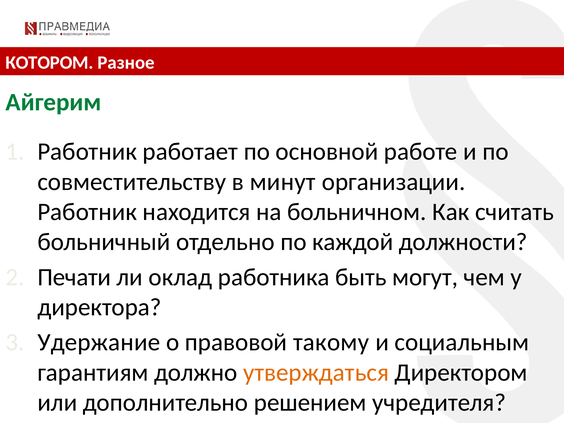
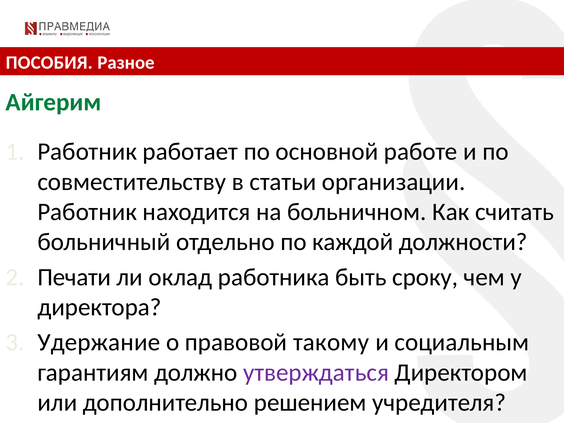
КОТОРОМ: КОТОРОМ -> ПОСОБИЯ (49, 63)
минут: минут -> статьи (283, 182)
могут: могут -> сроку (425, 277)
утверждаться colour: orange -> purple (316, 372)
